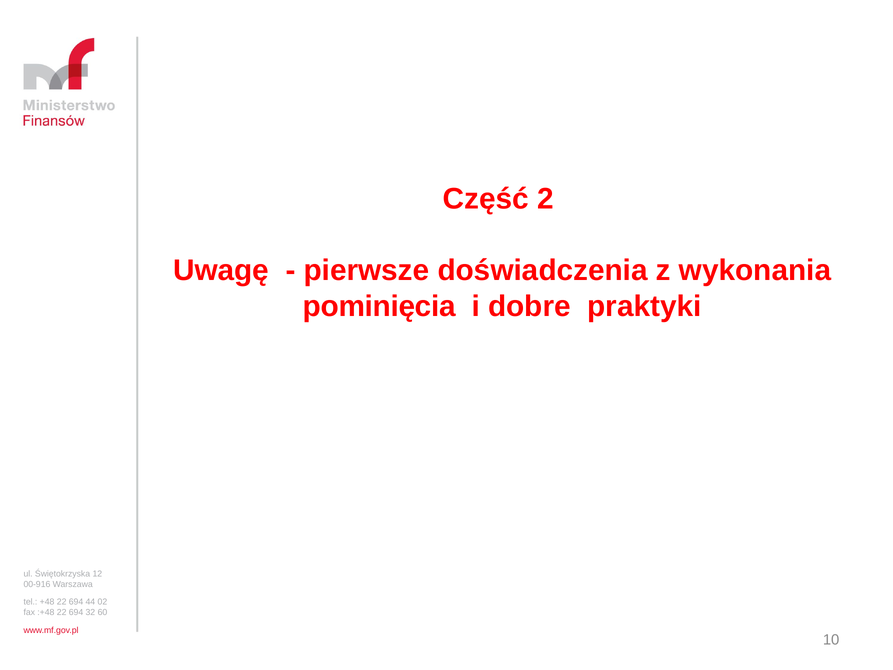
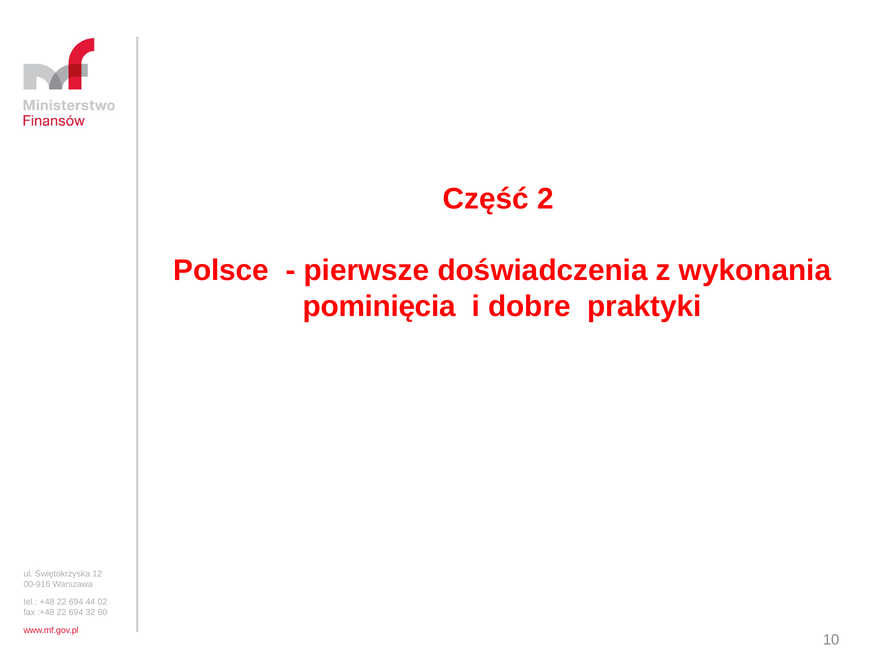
Uwagę: Uwagę -> Polsce (221, 270)
